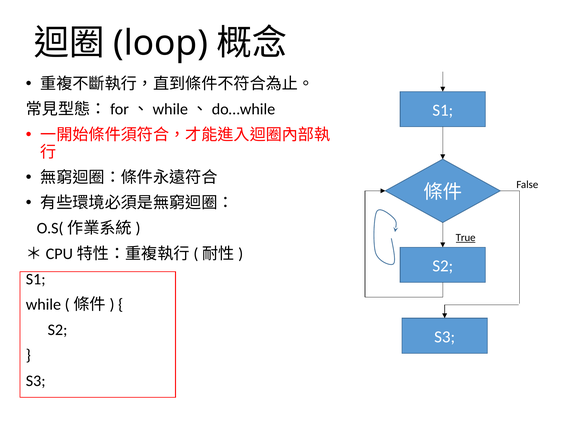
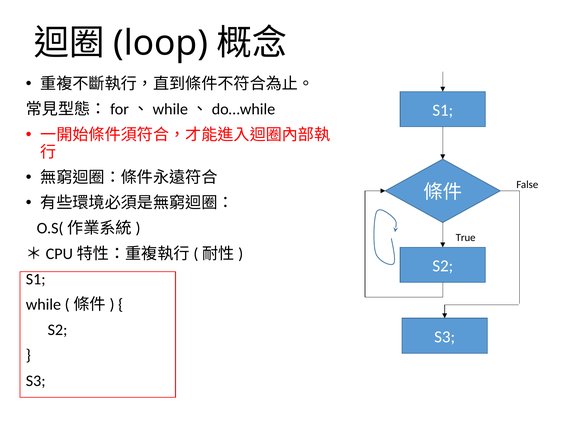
True underline: present -> none (466, 238)
